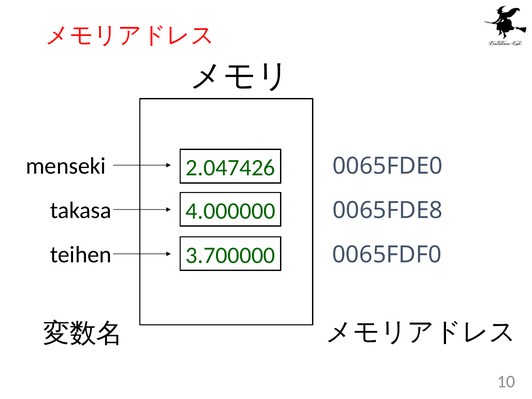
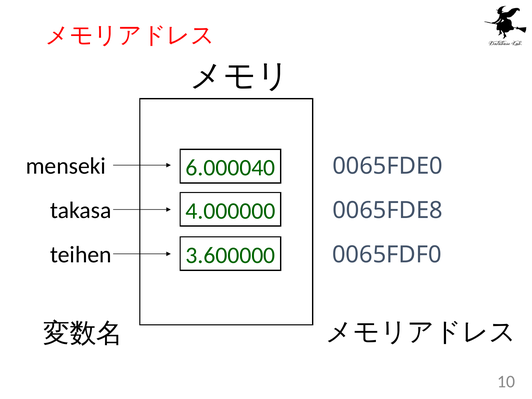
2.047426: 2.047426 -> 6.000040 (230, 168)
3.700000: 3.700000 -> 3.600000 (230, 255)
